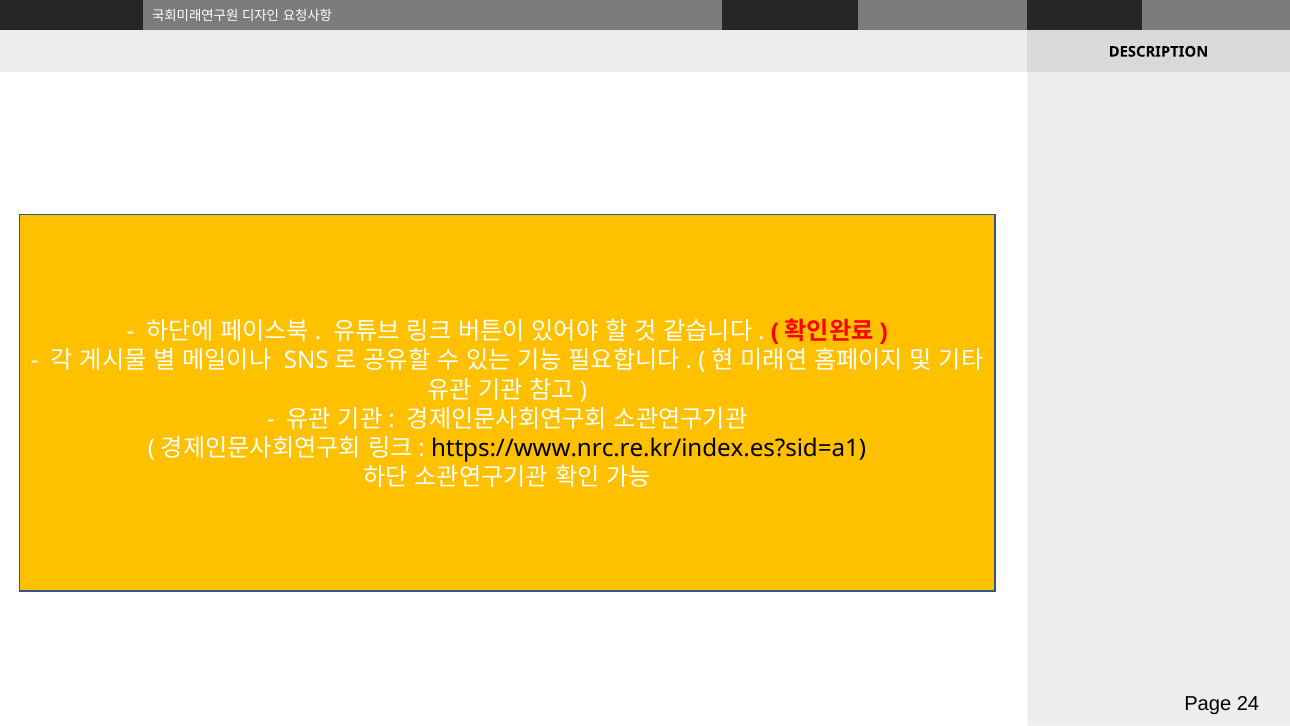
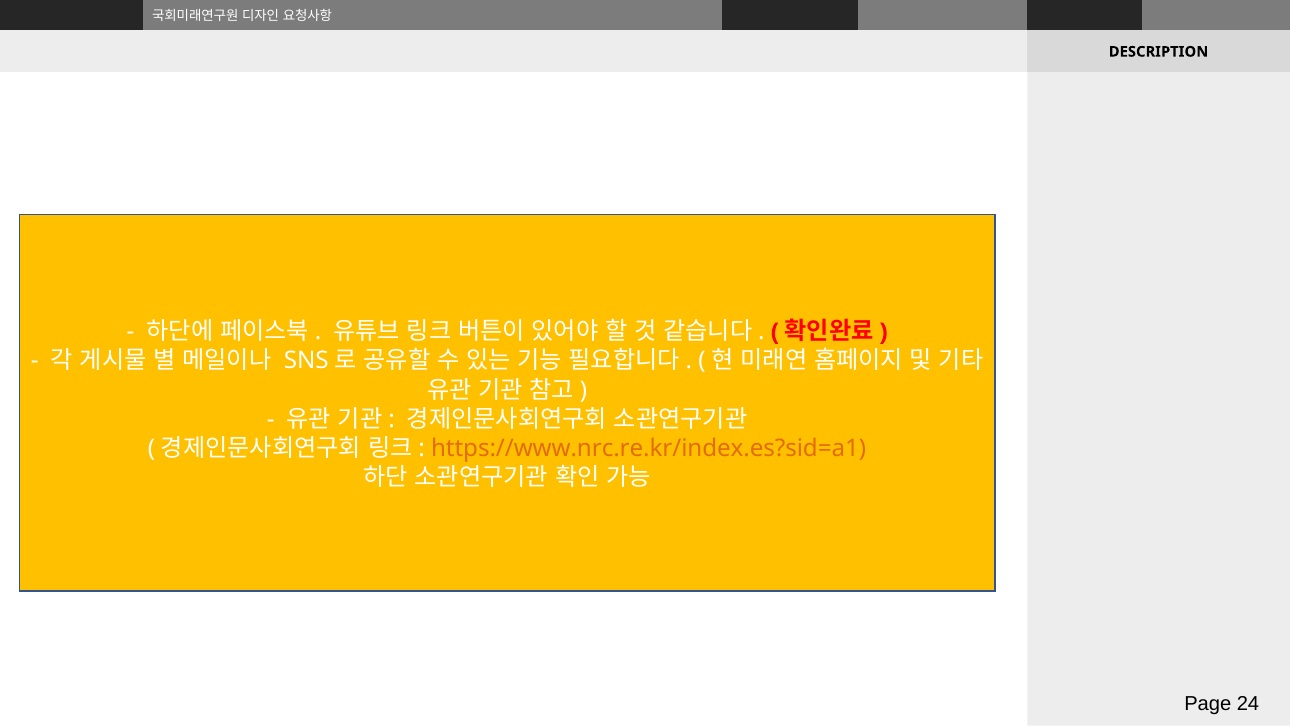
https://www.nrc.re.kr/index.es?sid=a1 colour: black -> orange (649, 448)
